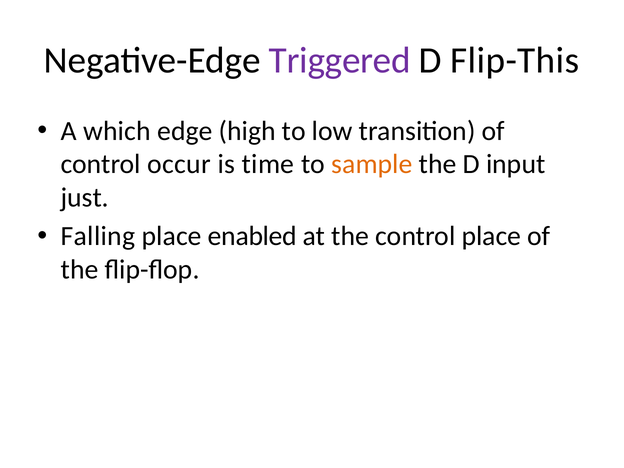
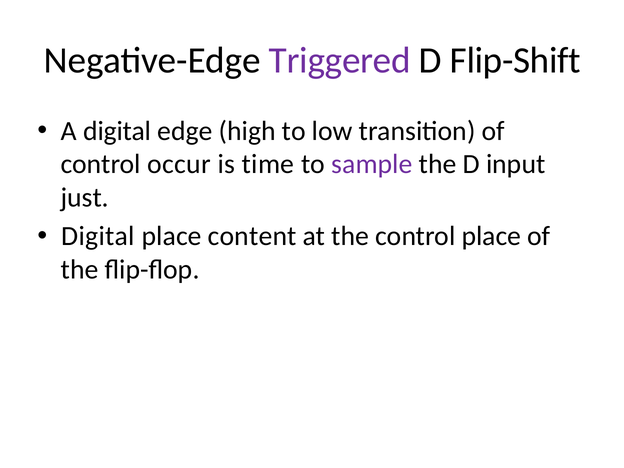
Flip-This: Flip-This -> Flip-Shift (515, 60)
A which: which -> digital (117, 131)
sample colour: orange -> purple (372, 164)
Falling: Falling -> Digital (98, 236)
enabled: enabled -> content (252, 236)
